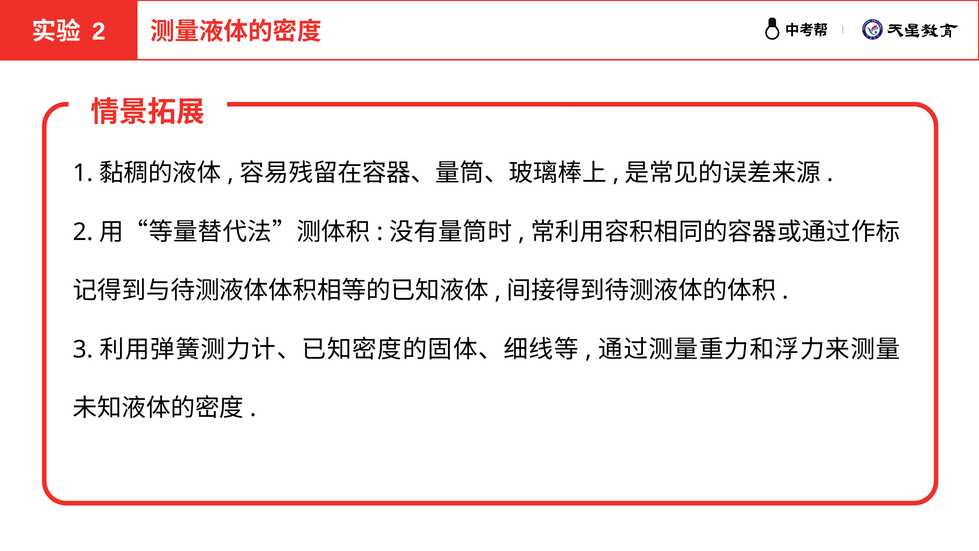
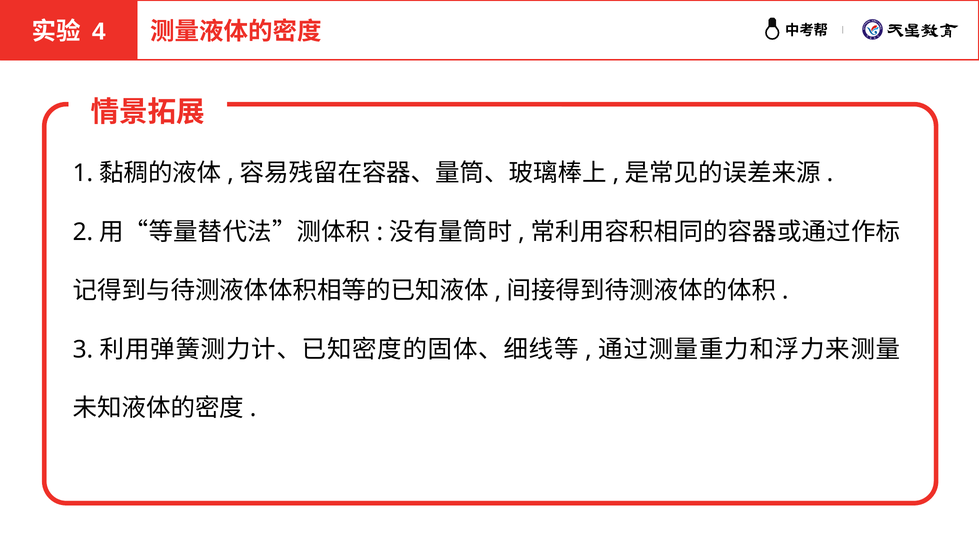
2: 2 -> 4 (99, 31)
